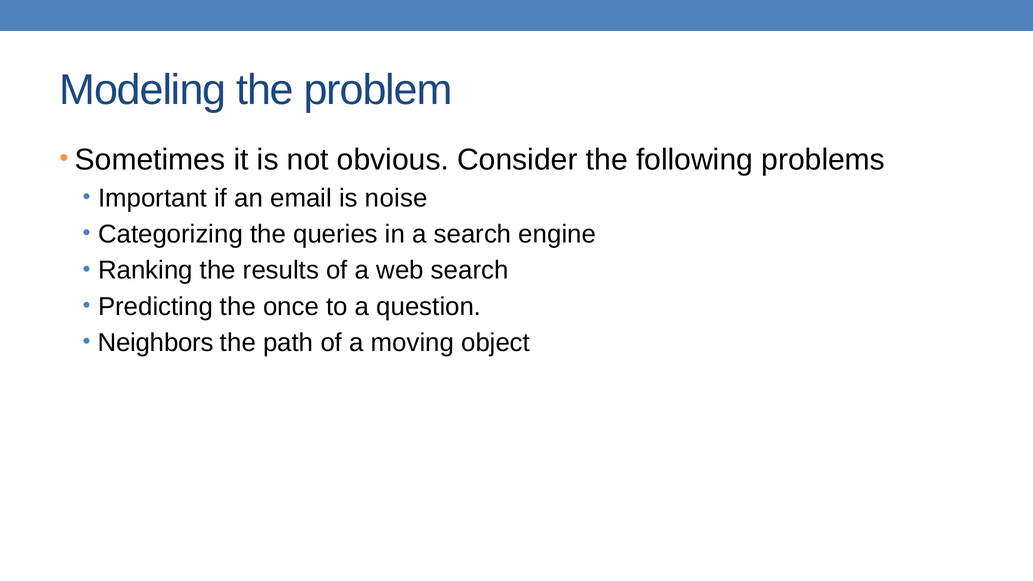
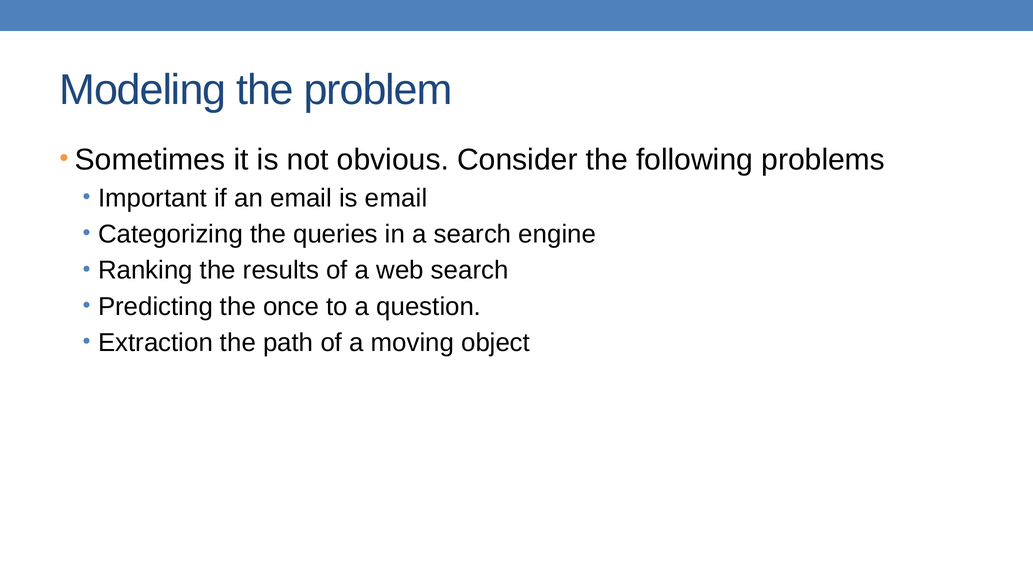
is noise: noise -> email (396, 198)
Neighbors: Neighbors -> Extraction (156, 343)
